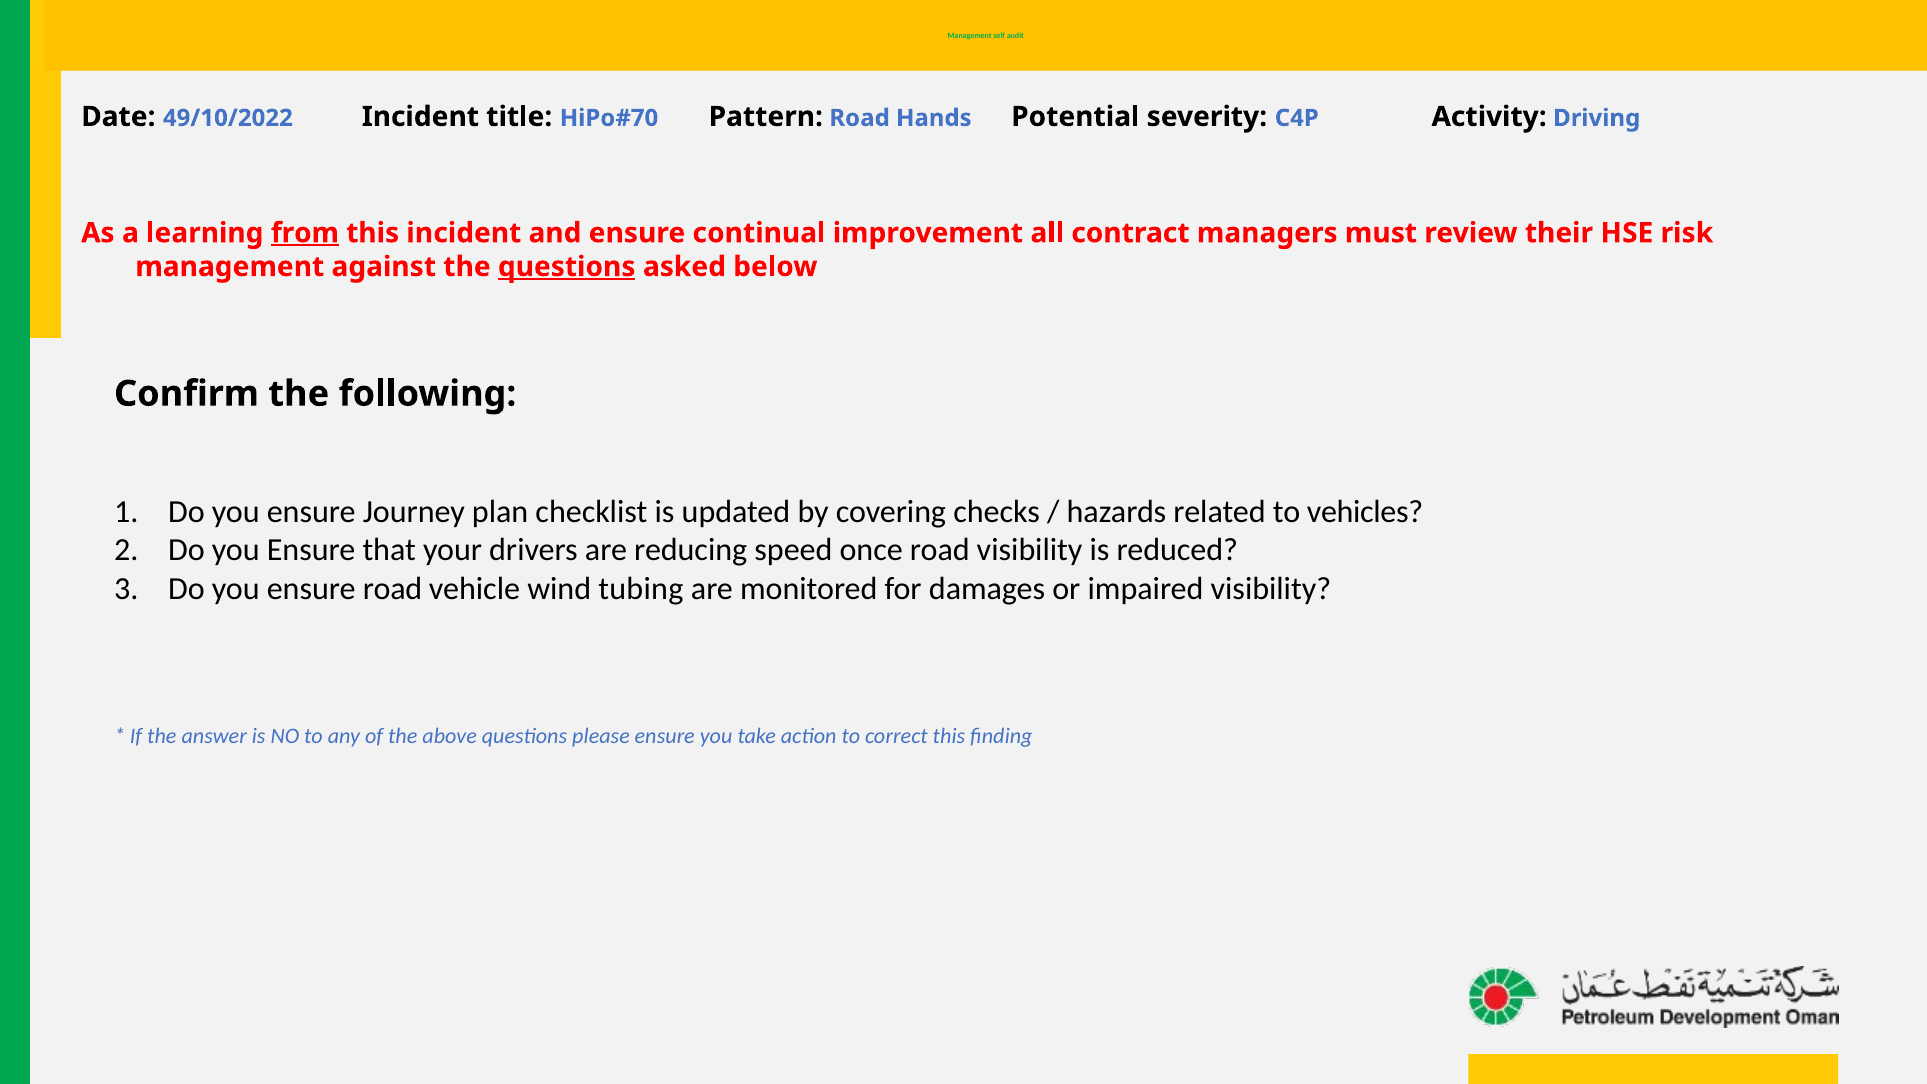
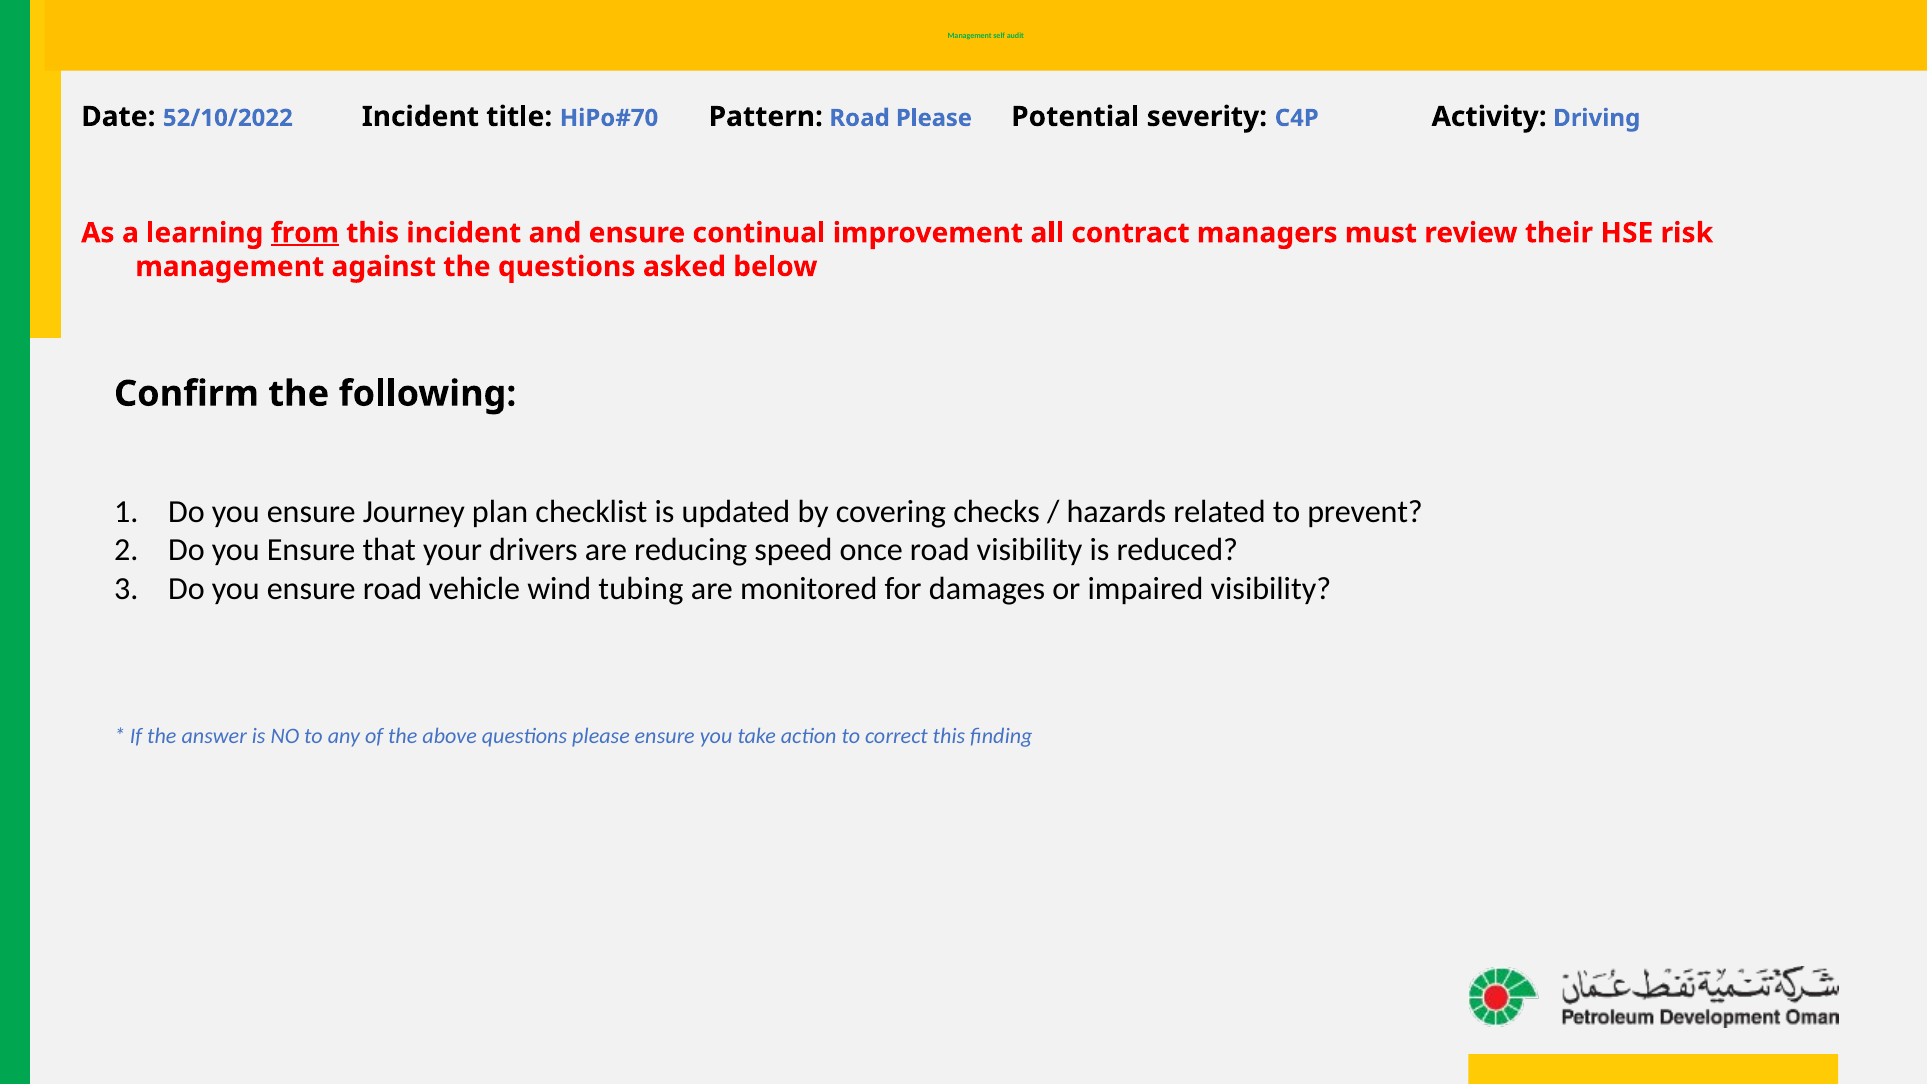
49/10/2022: 49/10/2022 -> 52/10/2022 (228, 118)
Road Hands: Hands -> Please (934, 118)
questions underline: present -> none (567, 267)
vehicles: vehicles -> prevent (1365, 511)
